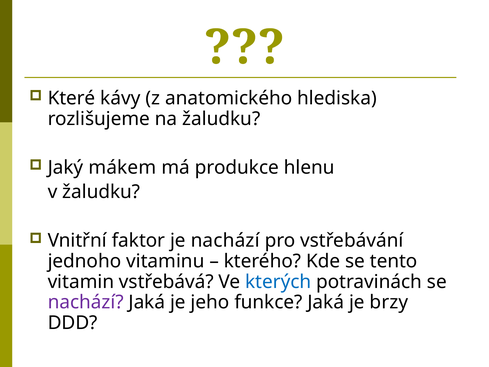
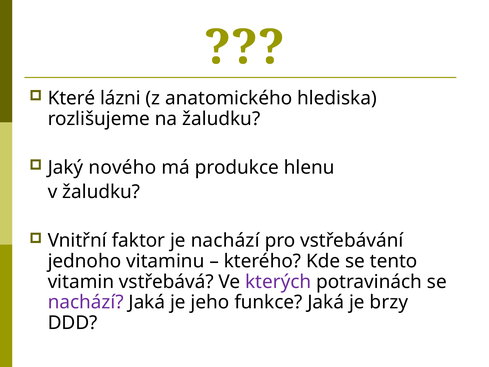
kávy: kávy -> lázni (120, 98)
mákem: mákem -> nového (122, 167)
kterých colour: blue -> purple (278, 282)
